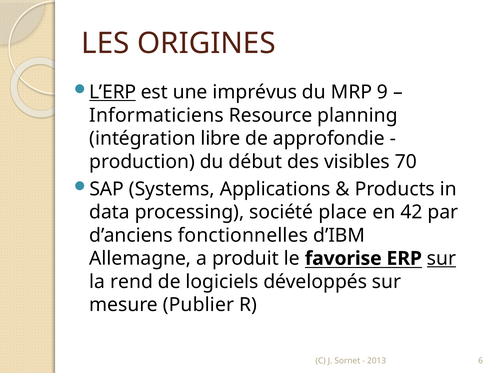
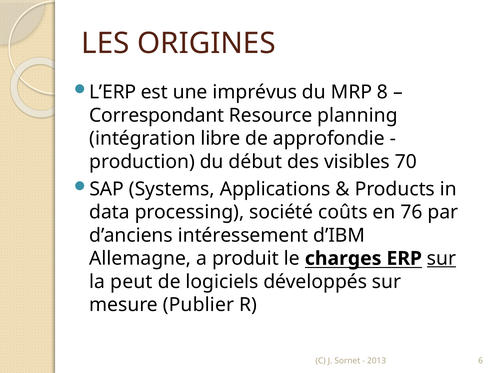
L’ERP underline: present -> none (113, 92)
9: 9 -> 8 (383, 92)
Informaticiens: Informaticiens -> Correspondant (157, 115)
place: place -> coûts (343, 212)
42: 42 -> 76 (412, 212)
fonctionnelles: fonctionnelles -> intéressement (243, 235)
favorise: favorise -> charges (343, 258)
rend: rend -> peut (131, 281)
